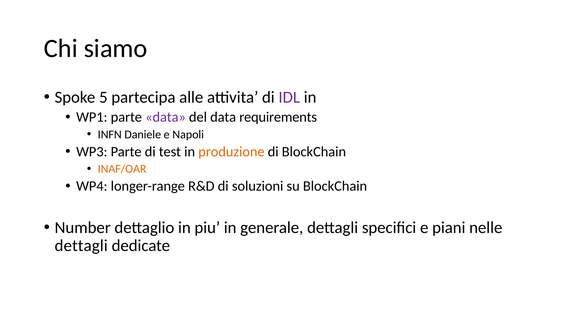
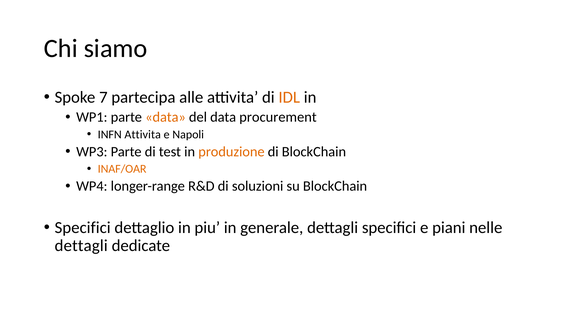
5: 5 -> 7 (103, 97)
IDL colour: purple -> orange (289, 97)
data colour: purple -> orange (166, 117)
requirements: requirements -> procurement (278, 117)
INFN Daniele: Daniele -> Attivita (143, 134)
Number: Number -> Specifici (83, 227)
